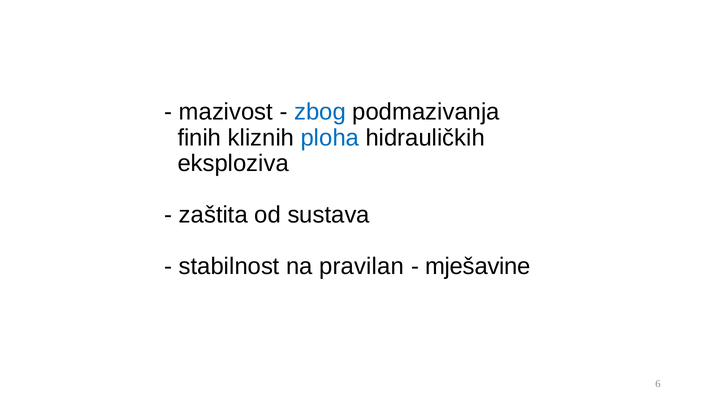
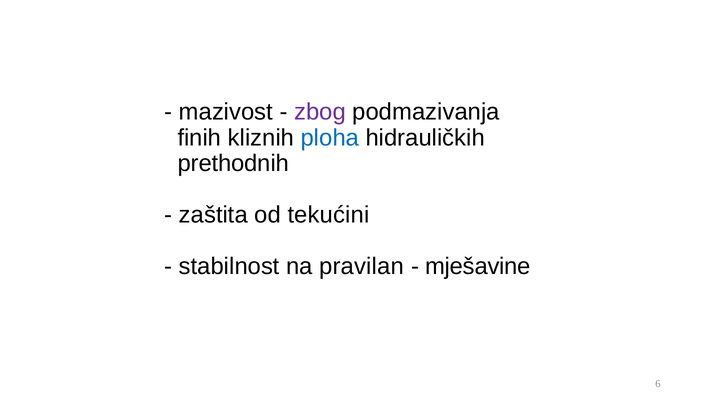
zbog colour: blue -> purple (320, 112)
eksploziva: eksploziva -> prethodnih (233, 163)
sustava: sustava -> tekućini (329, 215)
